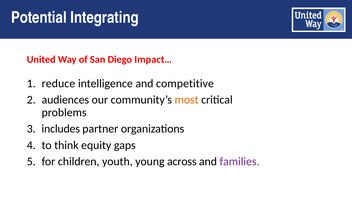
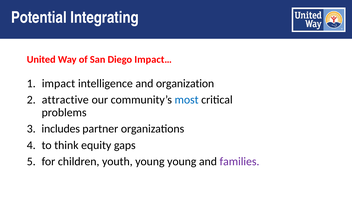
reduce: reduce -> impact (58, 83)
competitive: competitive -> organization (185, 83)
audiences: audiences -> attractive (65, 100)
most colour: orange -> blue (187, 100)
young across: across -> young (182, 161)
